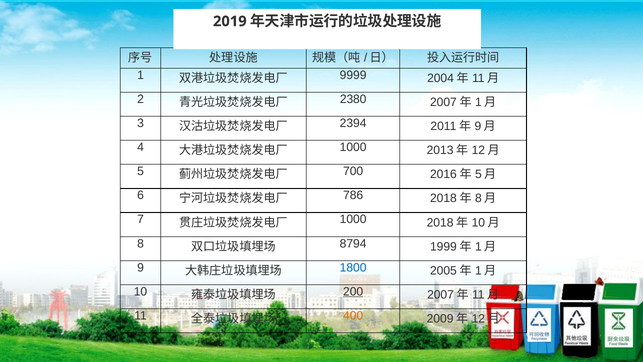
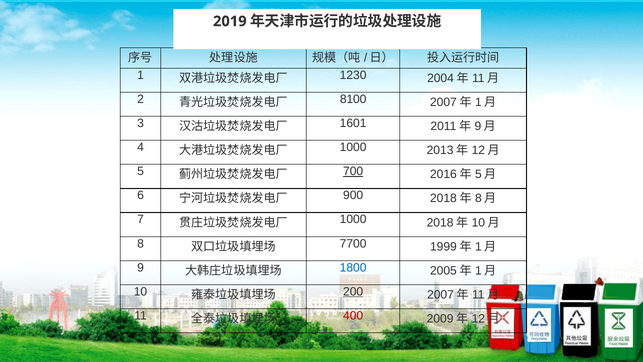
9999: 9999 -> 1230 (353, 75)
2380: 2380 -> 8100 (353, 99)
2394: 2394 -> 1601 (353, 123)
700 underline: none -> present (353, 171)
786: 786 -> 900 (353, 195)
8794: 8794 -> 7700 (353, 243)
400 colour: orange -> red (353, 315)
